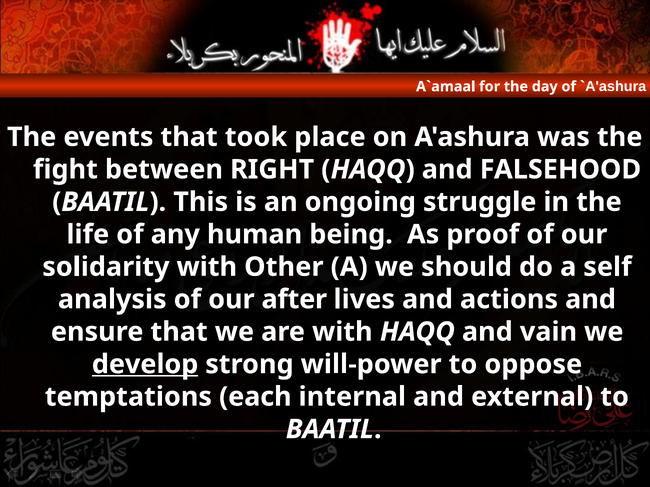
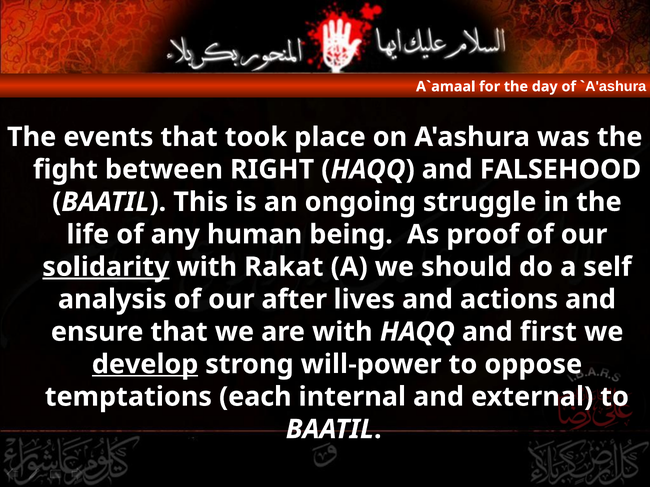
solidarity underline: none -> present (106, 267)
Other: Other -> Rakat (284, 267)
vain: vain -> first (548, 332)
